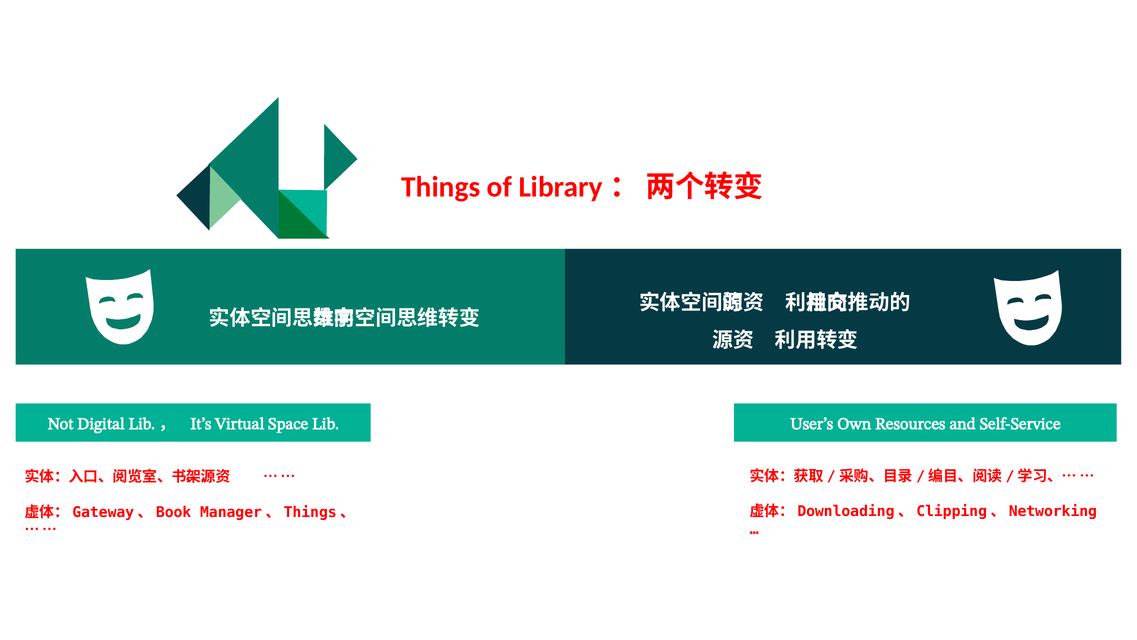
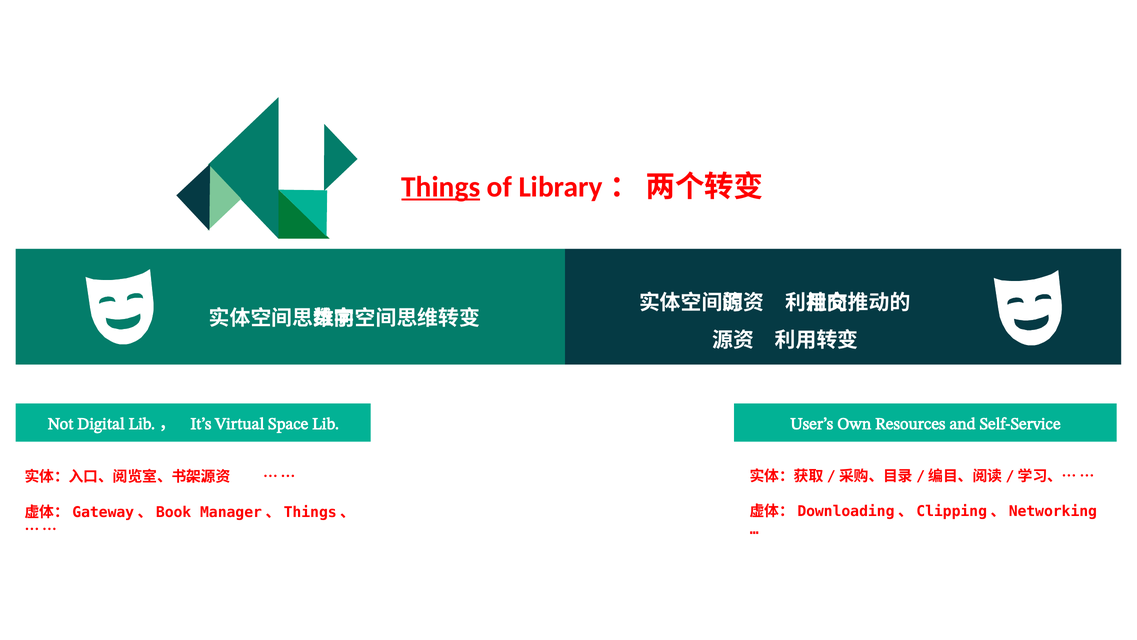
Things underline: none -> present (441, 187)
